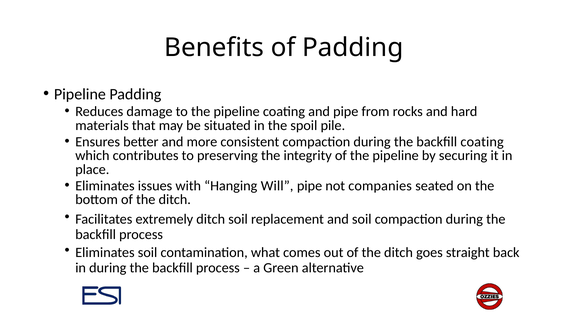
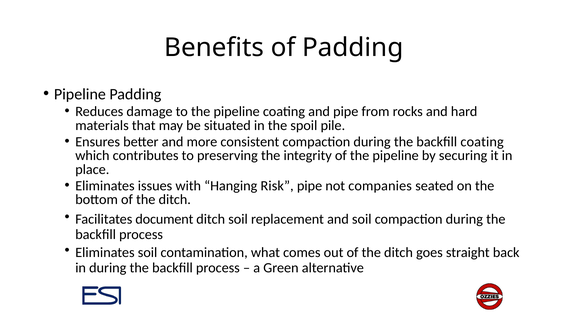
Will: Will -> Risk (277, 186)
extremely: extremely -> document (164, 219)
